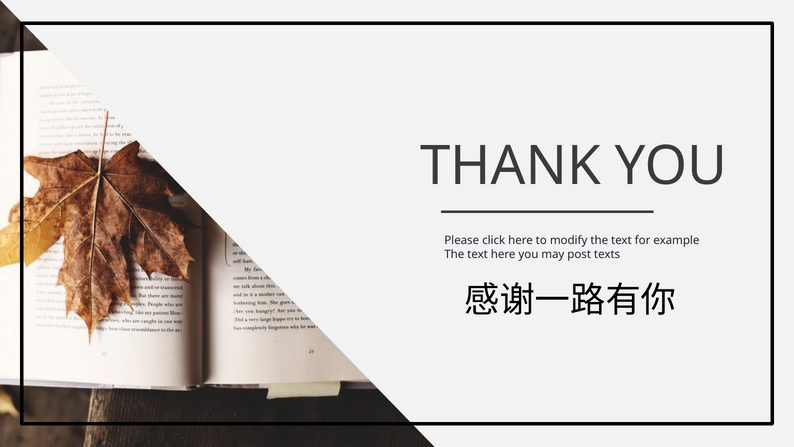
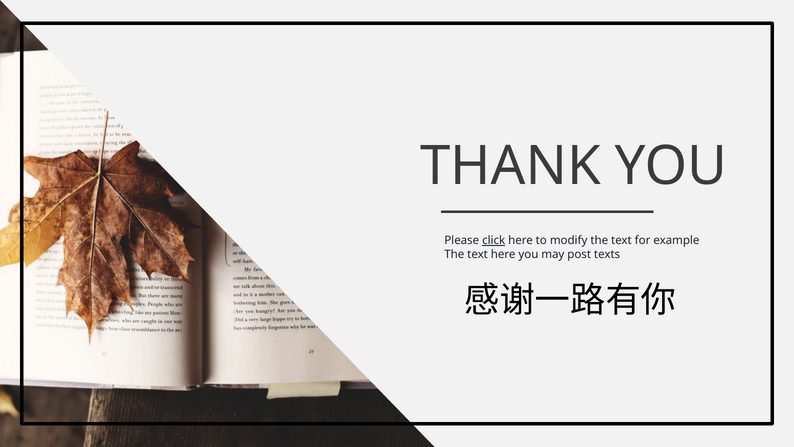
click underline: none -> present (494, 240)
